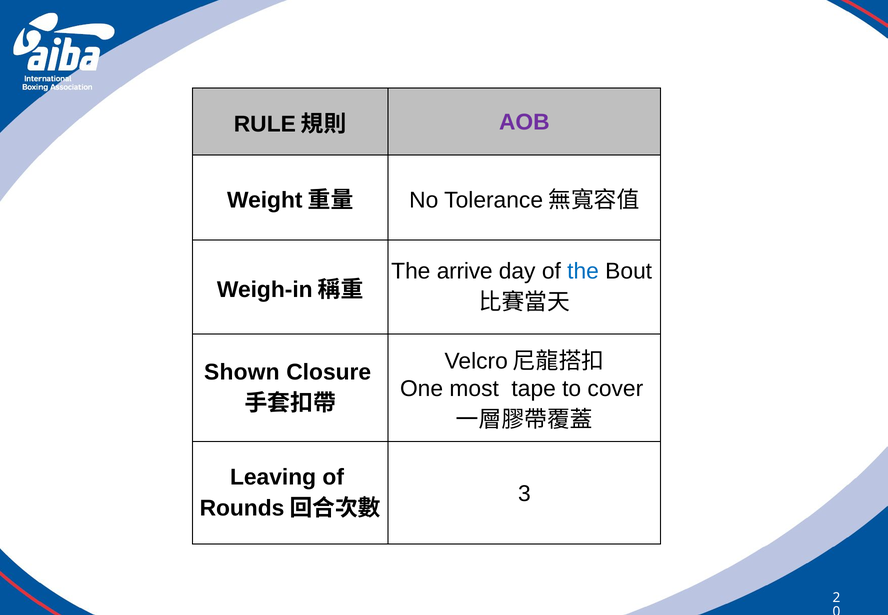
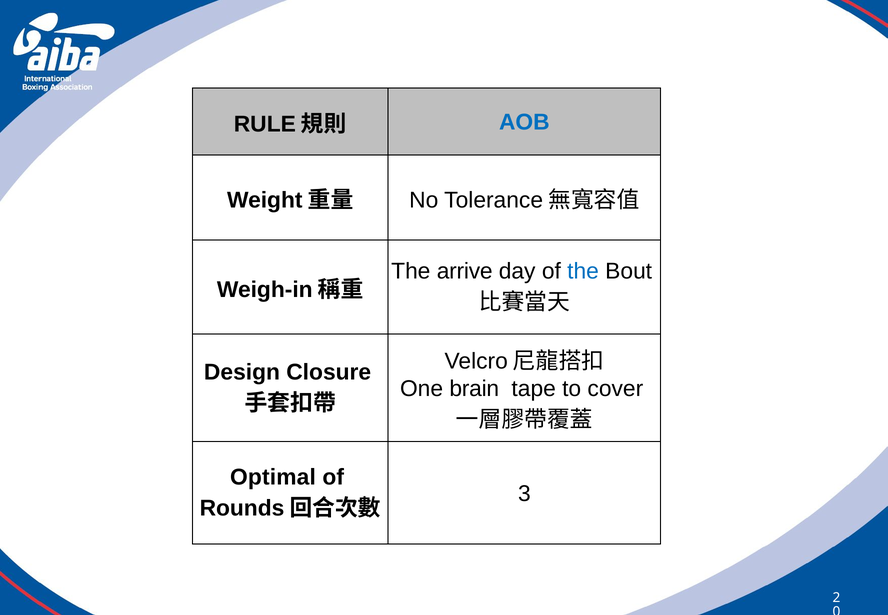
AOB colour: purple -> blue (524, 122)
Shown: Shown -> Design (242, 372)
most: most -> brain (474, 388)
Leaving: Leaving -> Optimal (273, 477)
